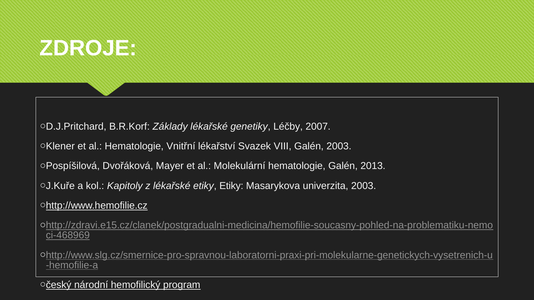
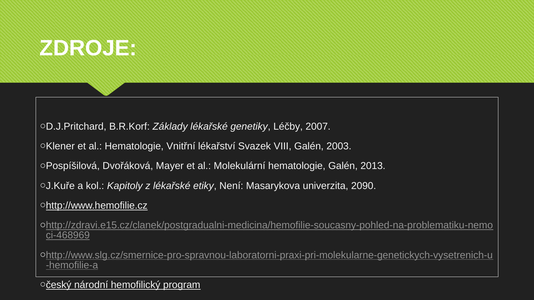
etiky Etiky: Etiky -> Není (231, 186)
univerzita 2003: 2003 -> 2090 (364, 186)
